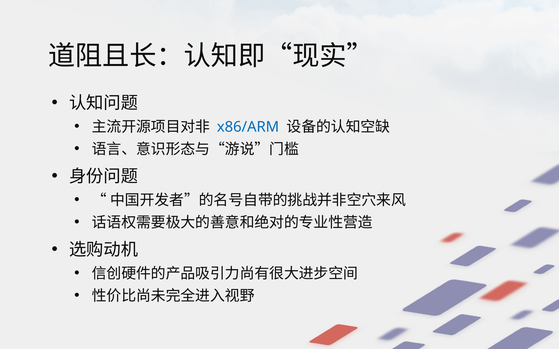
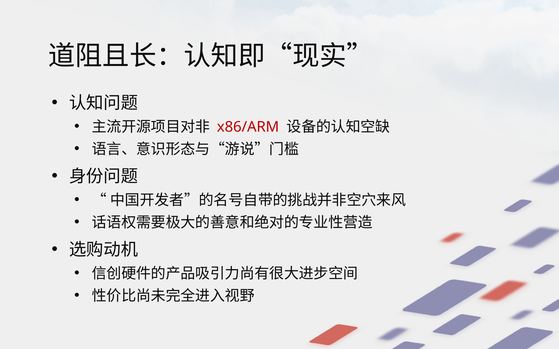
x86/ARM colour: blue -> red (248, 127)
